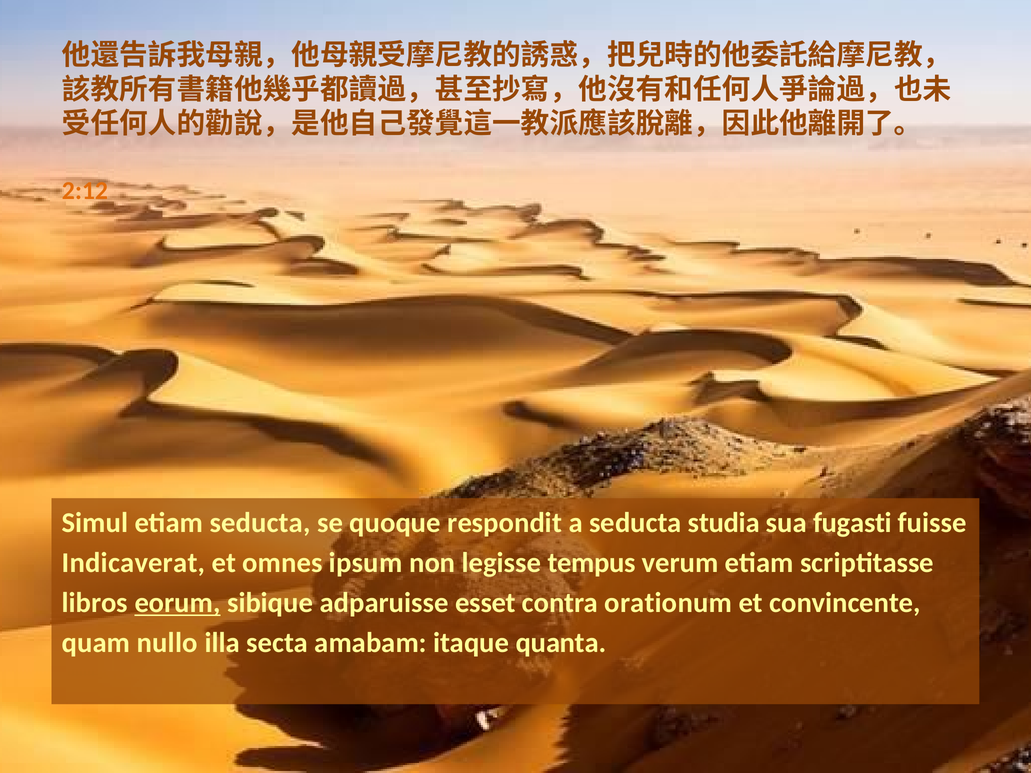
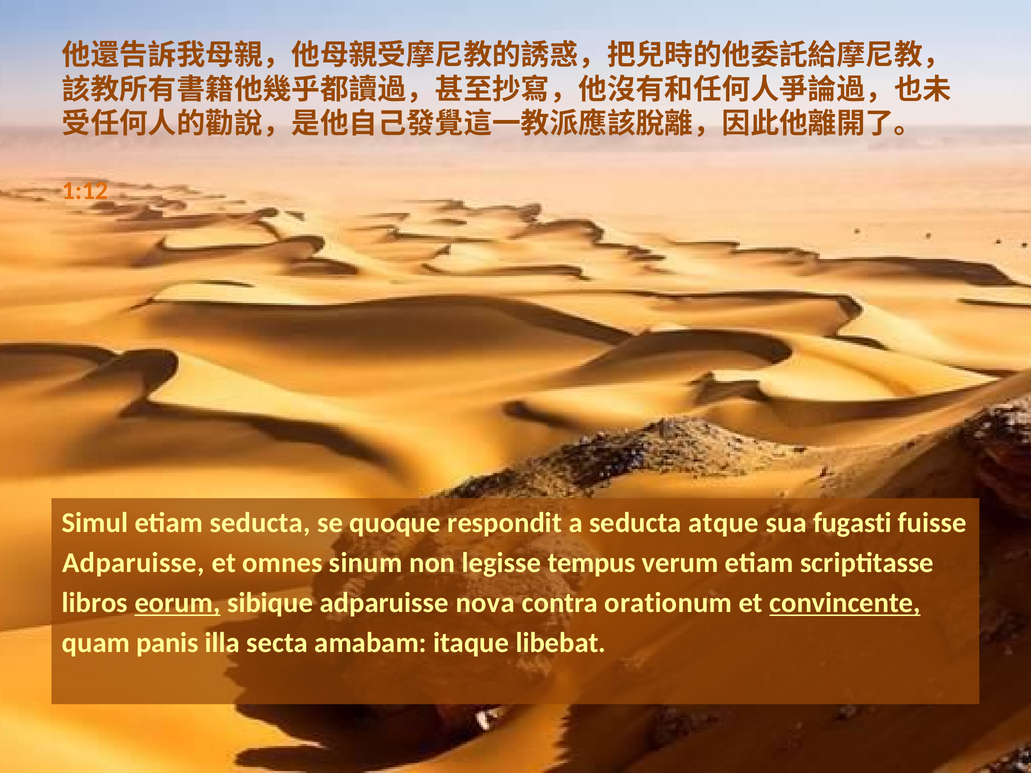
2:12: 2:12 -> 1:12 (85, 191)
studia: studia -> atque (724, 523)
Indicaverat: Indicaverat -> Adparuisse (133, 563)
ipsum: ipsum -> sinum (366, 563)
esset: esset -> nova (485, 603)
convincente underline: none -> present (845, 603)
nullo: nullo -> panis (167, 643)
quanta: quanta -> libebat (561, 643)
